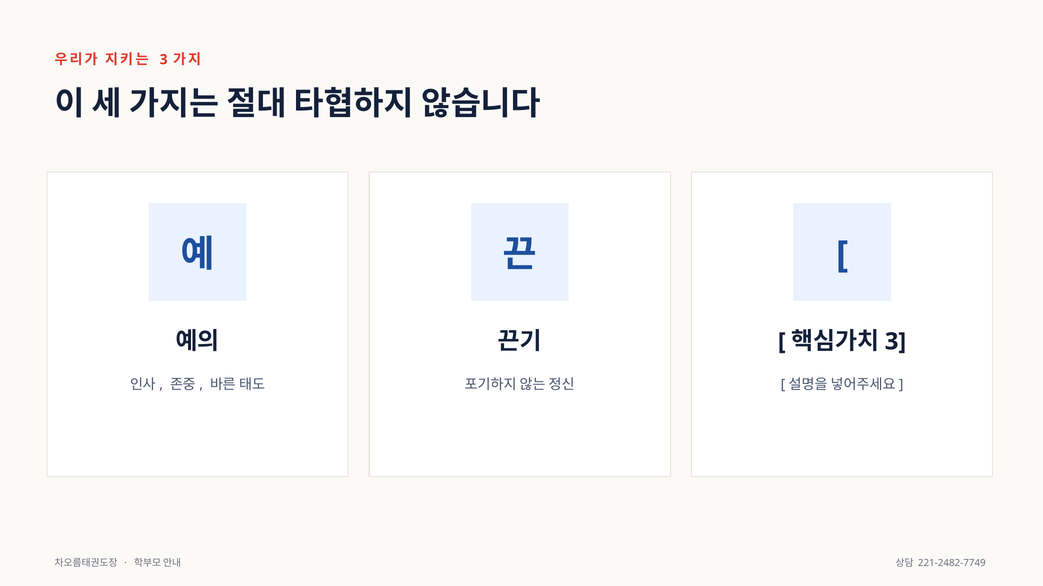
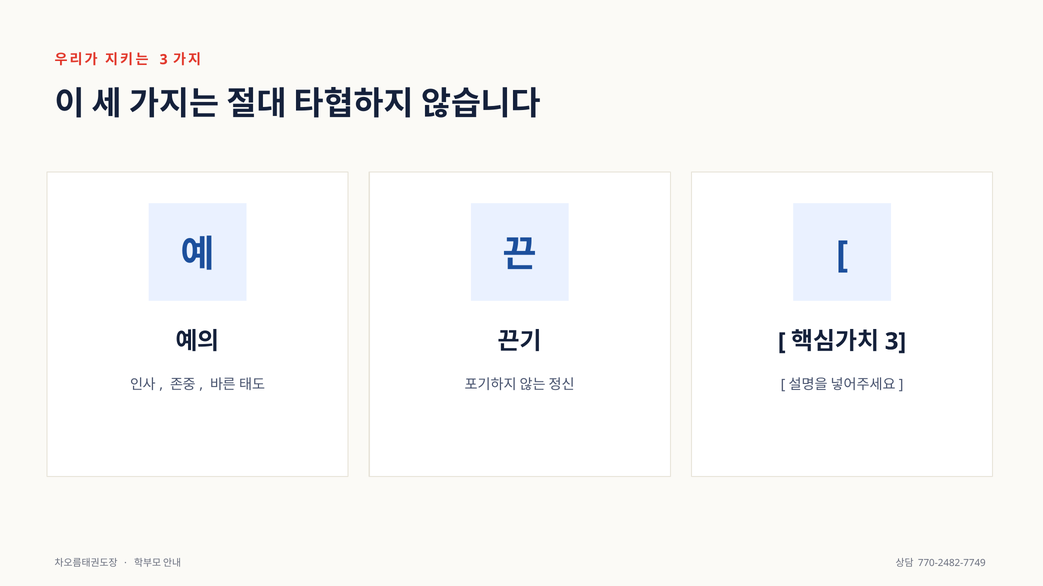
221-2482-7749: 221-2482-7749 -> 770-2482-7749 (952, 564)
